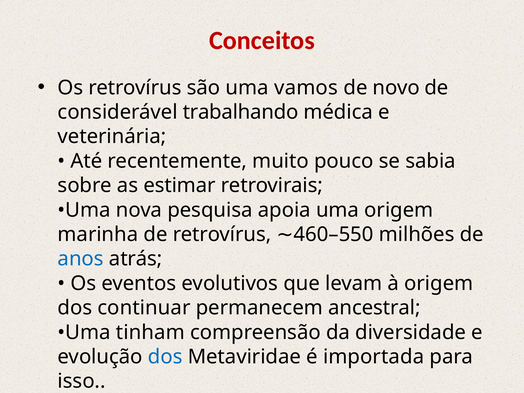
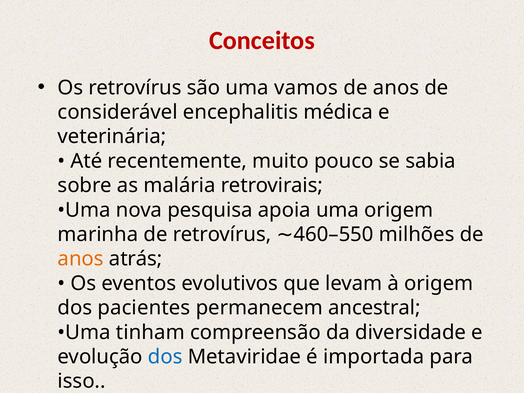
de novo: novo -> anos (396, 88)
trabalhando: trabalhando -> encephalitis (241, 112)
estimar: estimar -> malária (179, 186)
anos colour: blue -> orange (81, 259)
continuar: continuar -> pacientes (144, 308)
